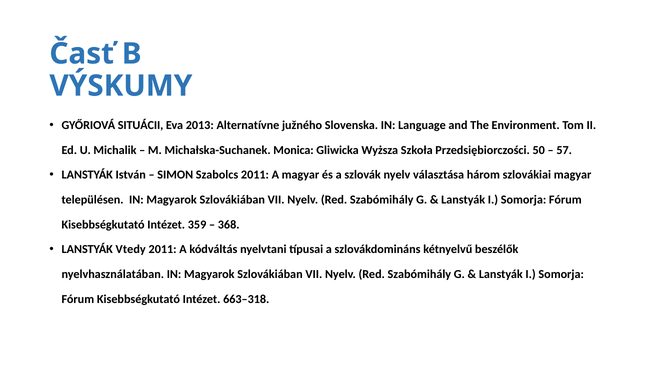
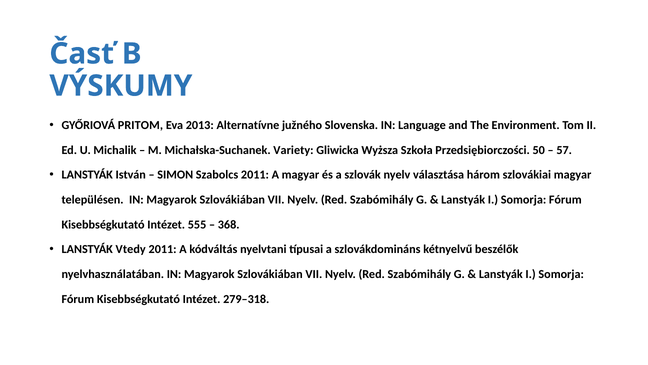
SITUÁCII: SITUÁCII -> PRITOM (140, 125)
Monica: Monica -> Variety (293, 150)
359: 359 -> 555 (197, 224)
663–318: 663–318 -> 279–318 (246, 299)
